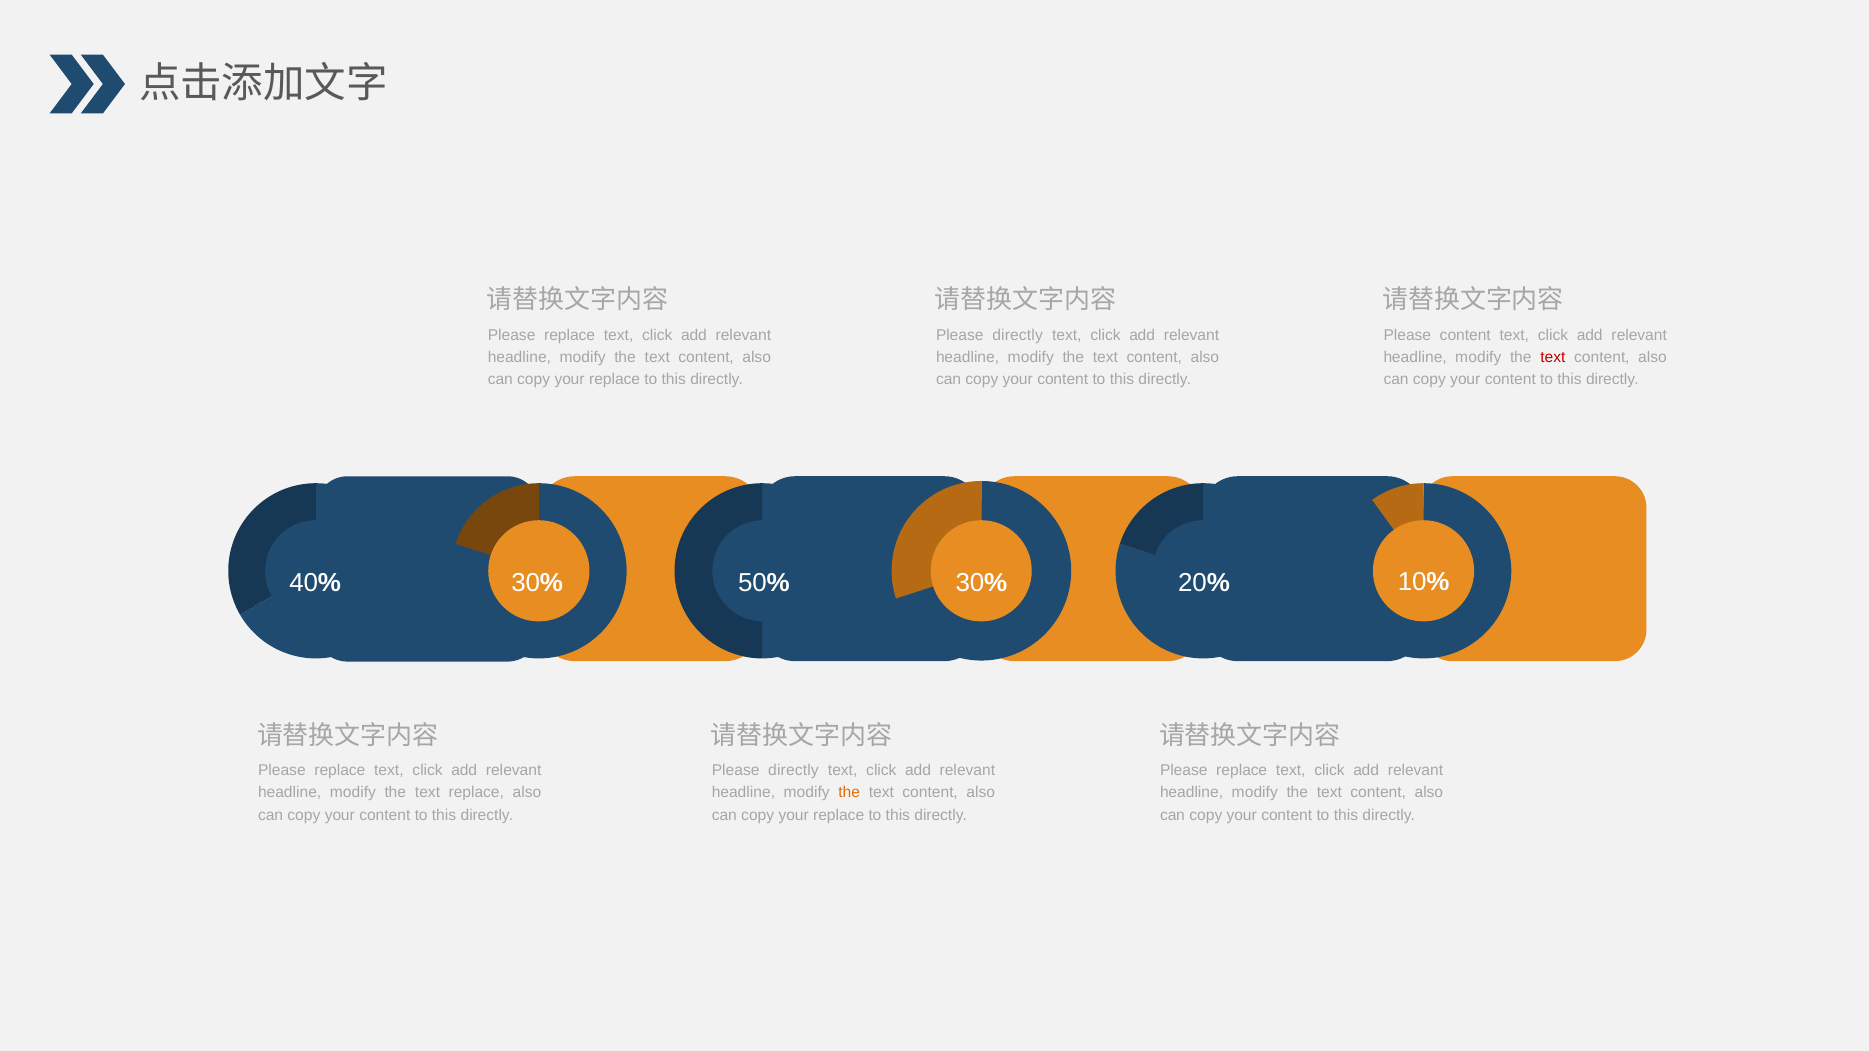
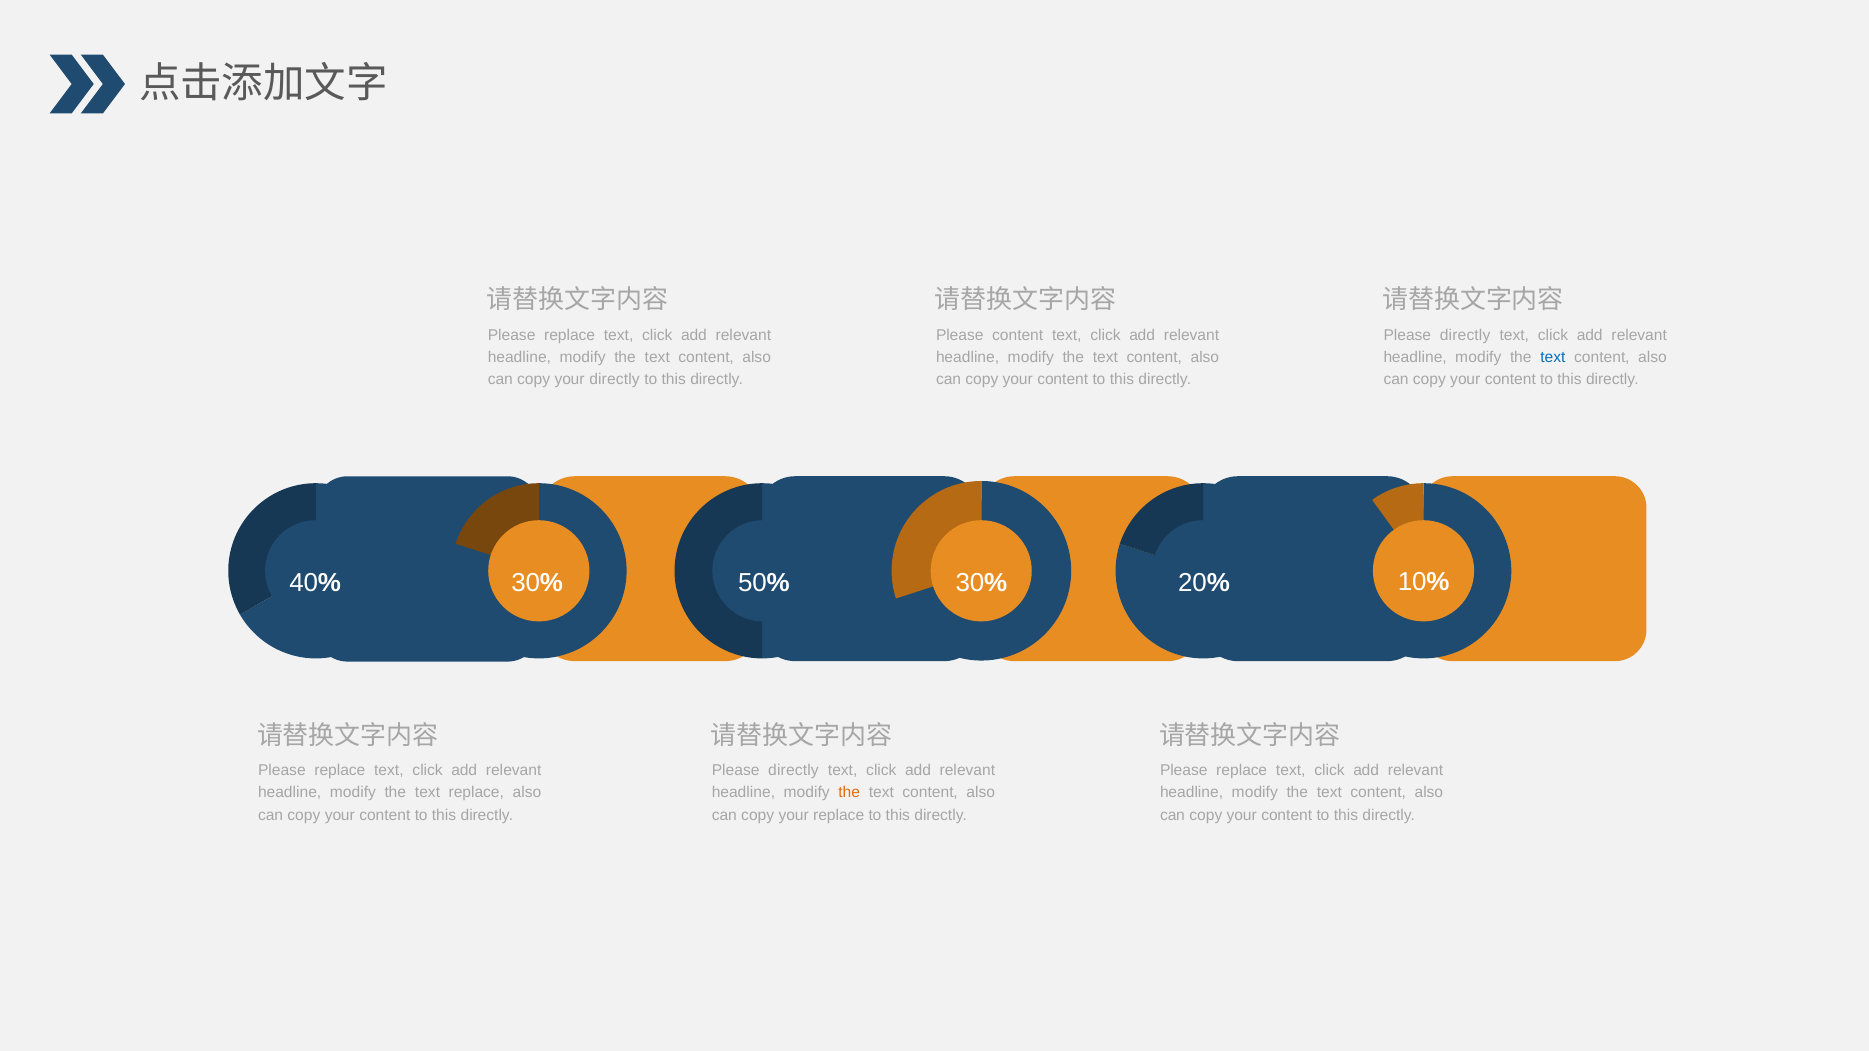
directly: directly -> content (1018, 335)
content: content -> directly (1465, 335)
text colour: red -> blue (1553, 357)
replace: replace -> directly (615, 380)
